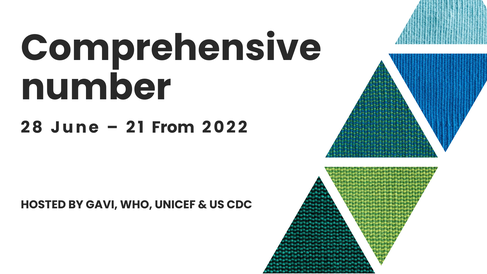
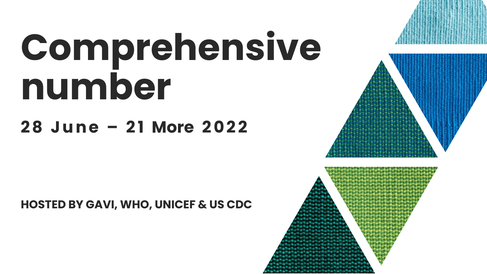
From: From -> More (173, 128)
